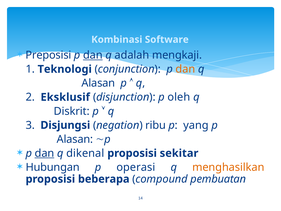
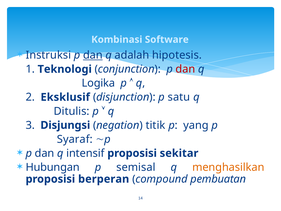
Preposisi: Preposisi -> Instruksi (48, 55)
mengkaji: mengkaji -> hipotesis (177, 55)
dan colour: orange -> red (185, 69)
Alasan: Alasan -> Logika (98, 83)
oleh: oleh -> satu (179, 97)
Diskrit: Diskrit -> Ditulis (72, 111)
ribu: ribu -> titik (156, 125)
Alasan: Alasan -> Syaraf (75, 139)
dan underline: present -> none (44, 153)
dikenal: dikenal -> intensif (85, 153)
operasi: operasi -> semisal (136, 167)
beberapa: beberapa -> berperan (104, 179)
